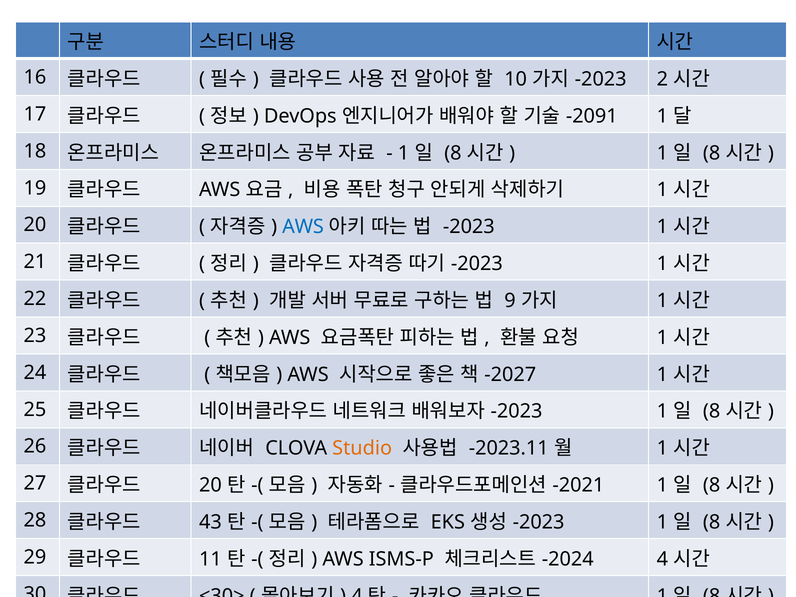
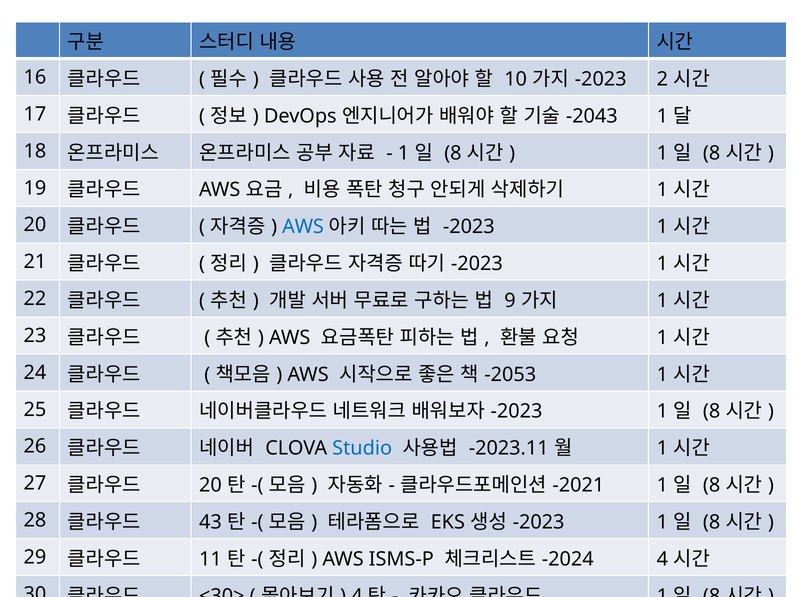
-2091: -2091 -> -2043 (592, 116)
-2027: -2027 -> -2053 (510, 374)
Studio colour: orange -> blue (362, 448)
